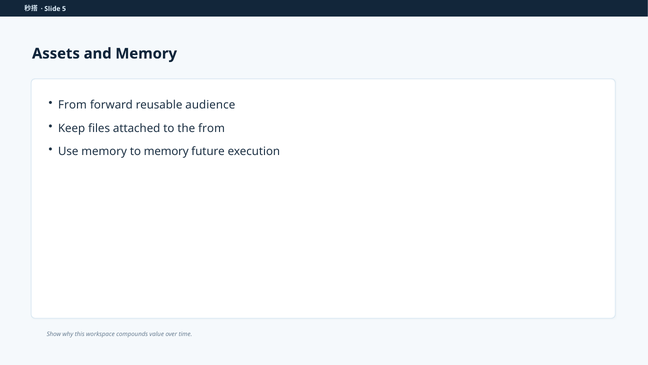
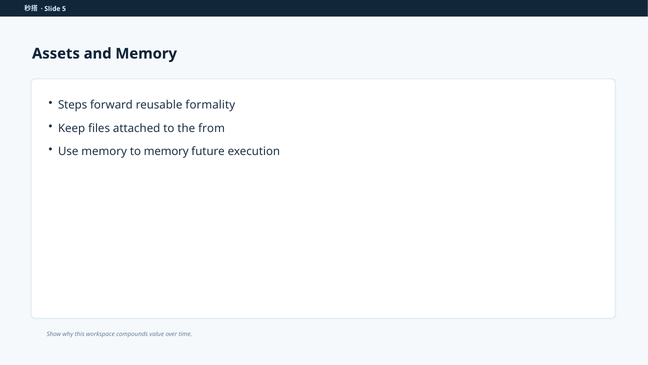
From: From -> Steps (73, 105)
audience: audience -> formality (210, 105)
